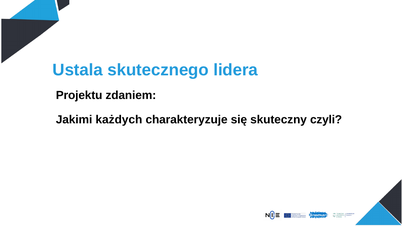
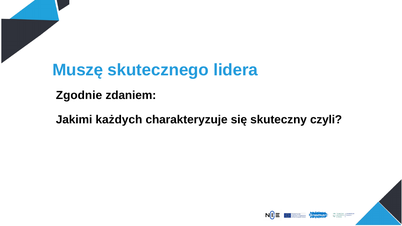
Ustala: Ustala -> Muszę (78, 70)
Projektu: Projektu -> Zgodnie (79, 95)
